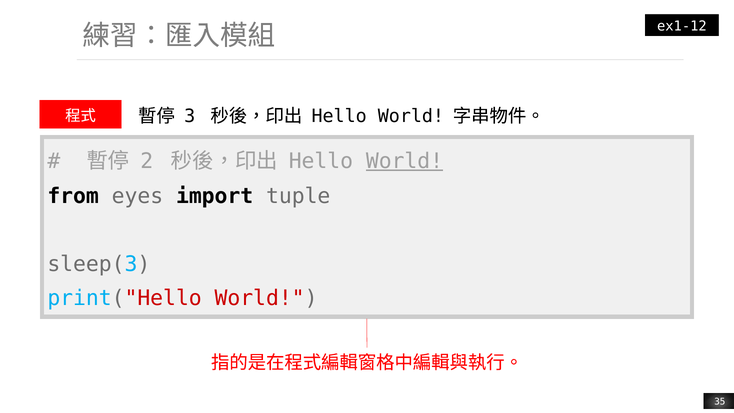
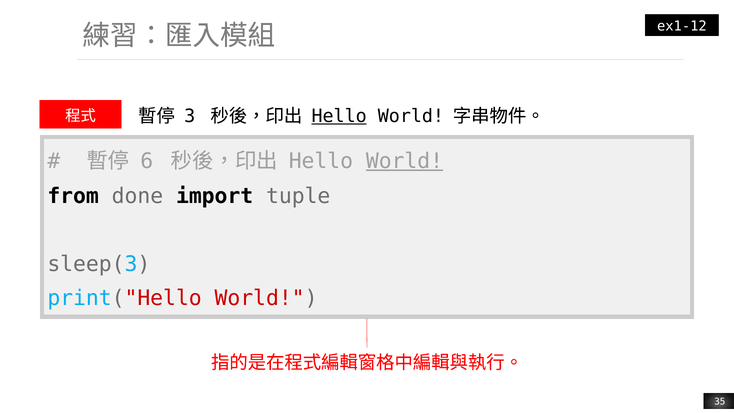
Hello underline: none -> present (339, 116)
2: 2 -> 6 (147, 161)
eyes: eyes -> done (137, 196)
